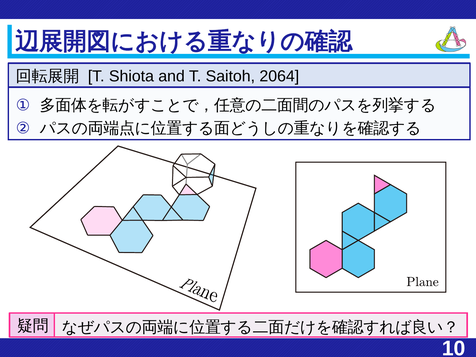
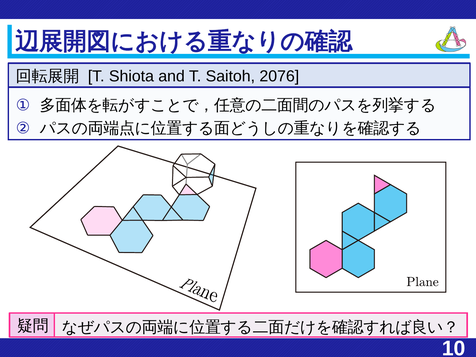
2064: 2064 -> 2076 (279, 76)
